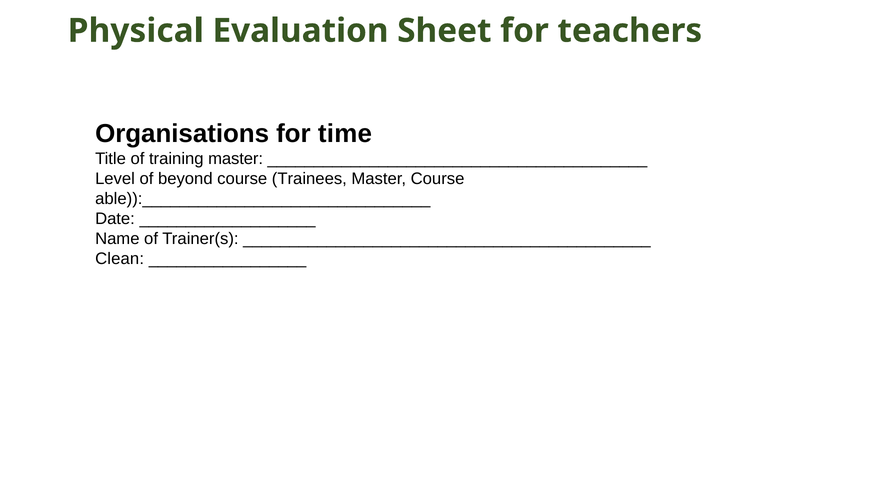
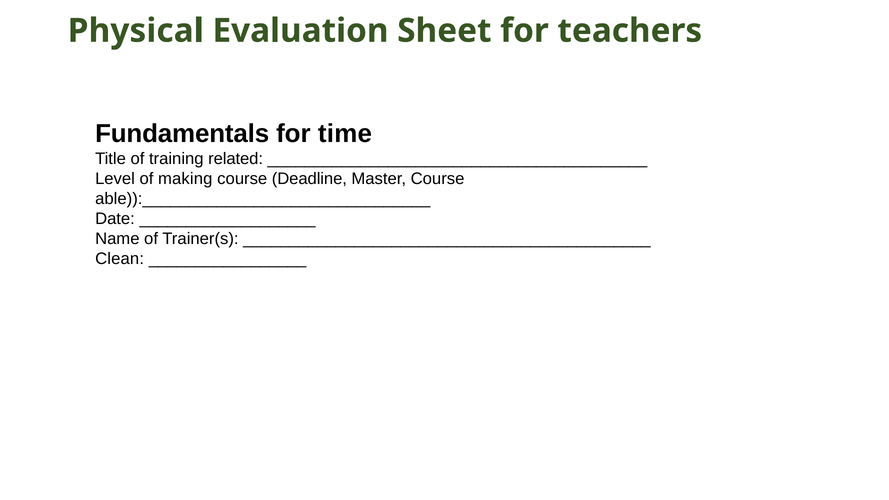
Organisations: Organisations -> Fundamentals (182, 134)
training master: master -> related (236, 159)
beyond: beyond -> making (185, 179)
Trainees: Trainees -> Deadline (309, 179)
